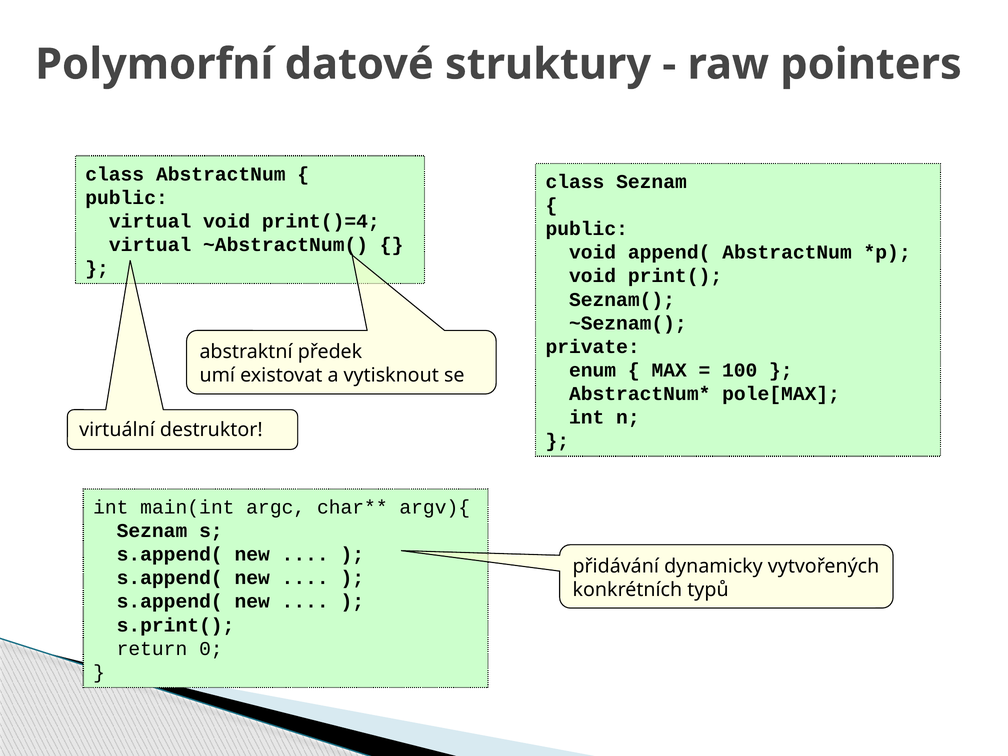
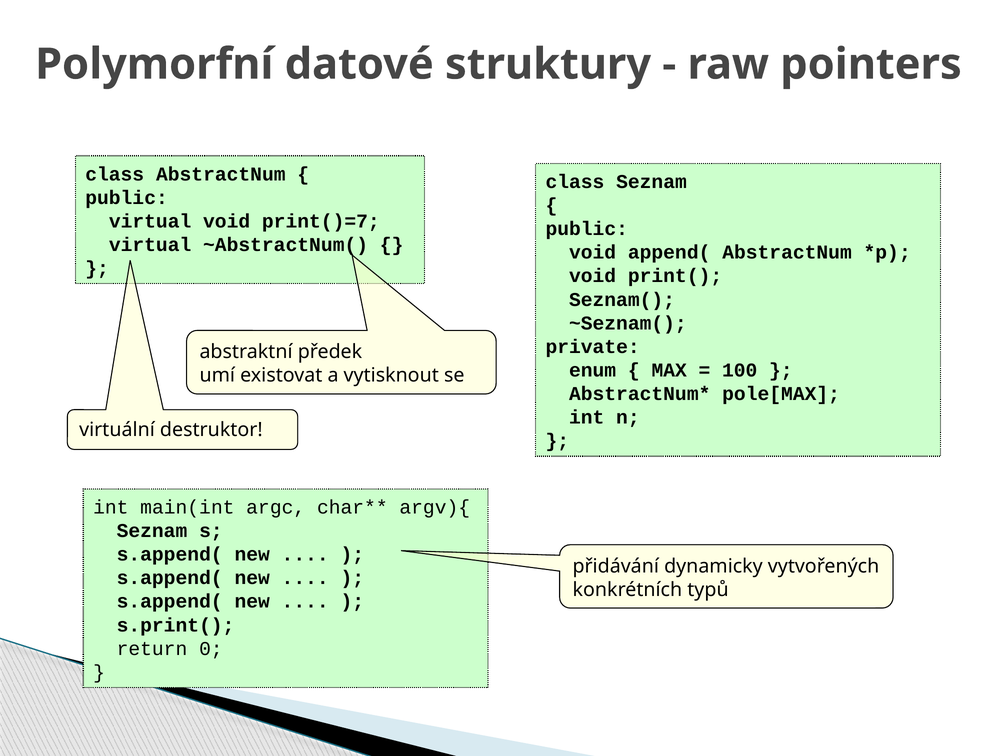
print()=4: print()=4 -> print()=7 (321, 221)
